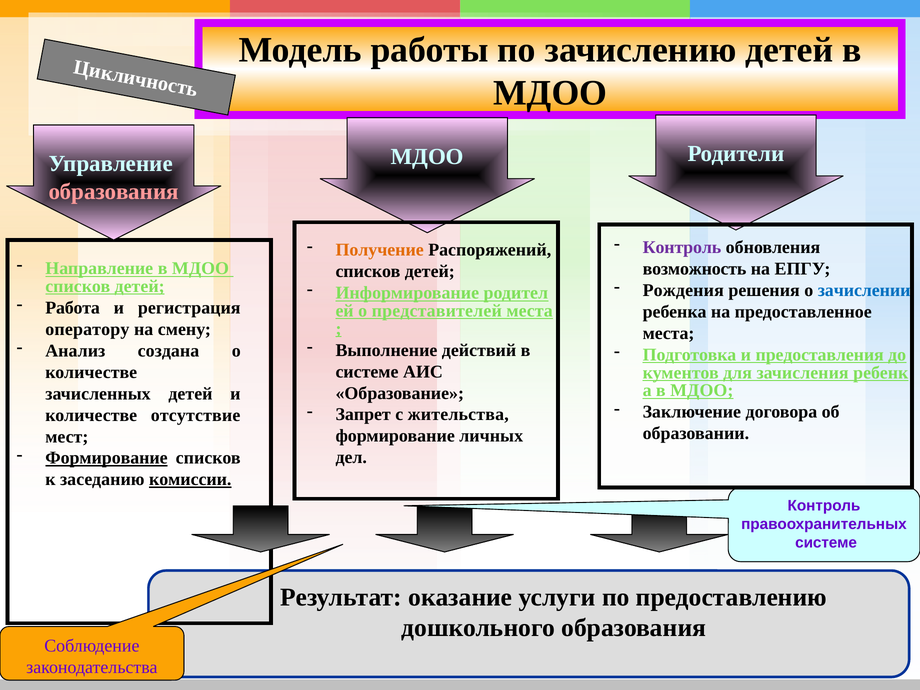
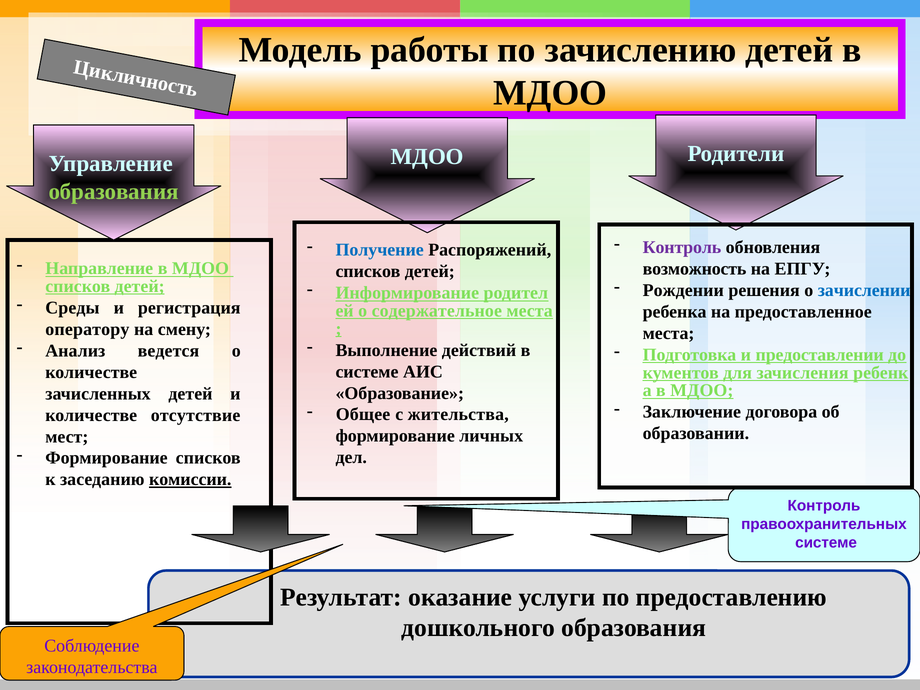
образования colour: pink -> light green (114, 191)
Получение colour: orange -> blue (380, 250)
Рождения: Рождения -> Рождении (683, 290)
Работа: Работа -> Среды (72, 308)
представителей: представителей -> содержательное (437, 311)
создана: создана -> ведется (168, 351)
предоставления: предоставления -> предоставлении (820, 355)
Запрет: Запрет -> Общее (363, 415)
Формирование underline: present -> none (107, 458)
